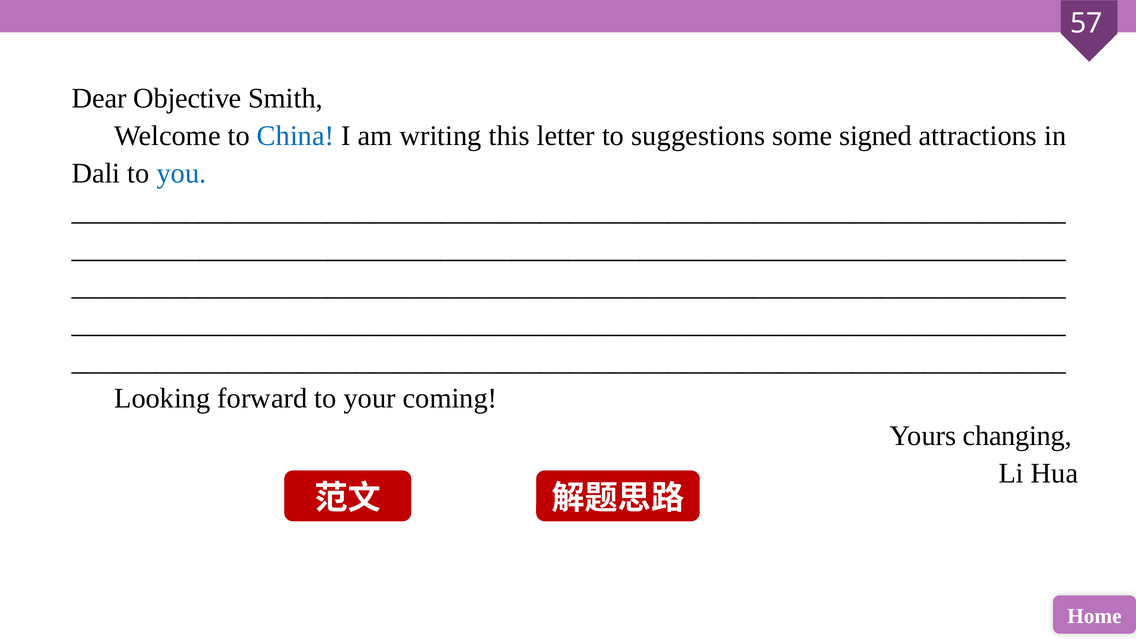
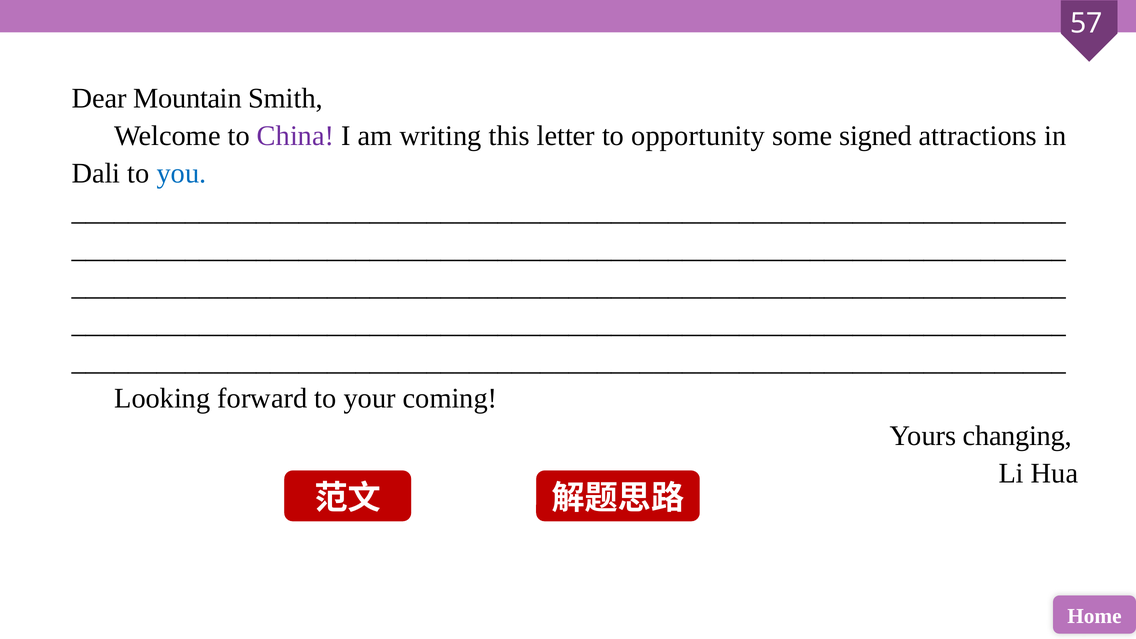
Objective: Objective -> Mountain (188, 98)
China colour: blue -> purple (296, 136)
suggestions: suggestions -> opportunity (698, 136)
